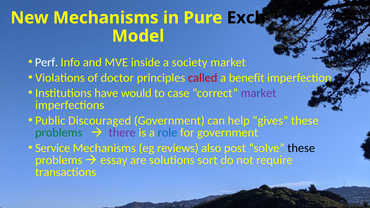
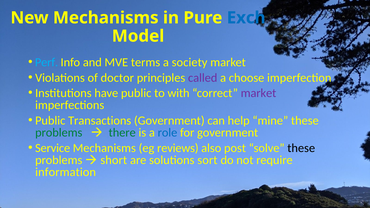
Exch colour: black -> blue (246, 18)
Perf colour: white -> light blue (47, 62)
inside: inside -> terms (146, 62)
called colour: red -> purple (203, 78)
benefit: benefit -> choose (247, 78)
have would: would -> public (136, 93)
case: case -> with (179, 93)
Discouraged: Discouraged -> Transactions (100, 121)
gives: gives -> mine (270, 121)
there colour: purple -> green (122, 133)
essay: essay -> short (114, 160)
transactions: transactions -> information (66, 172)
